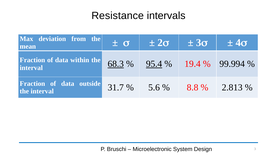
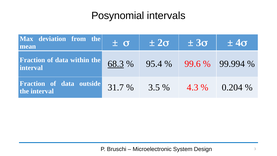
Resistance: Resistance -> Posynomial (118, 16)
95.4 underline: present -> none (154, 64)
19.4: 19.4 -> 99.6 (193, 64)
5.6: 5.6 -> 3.5 (154, 87)
8.8: 8.8 -> 4.3 (193, 87)
2.813: 2.813 -> 0.204 (232, 87)
